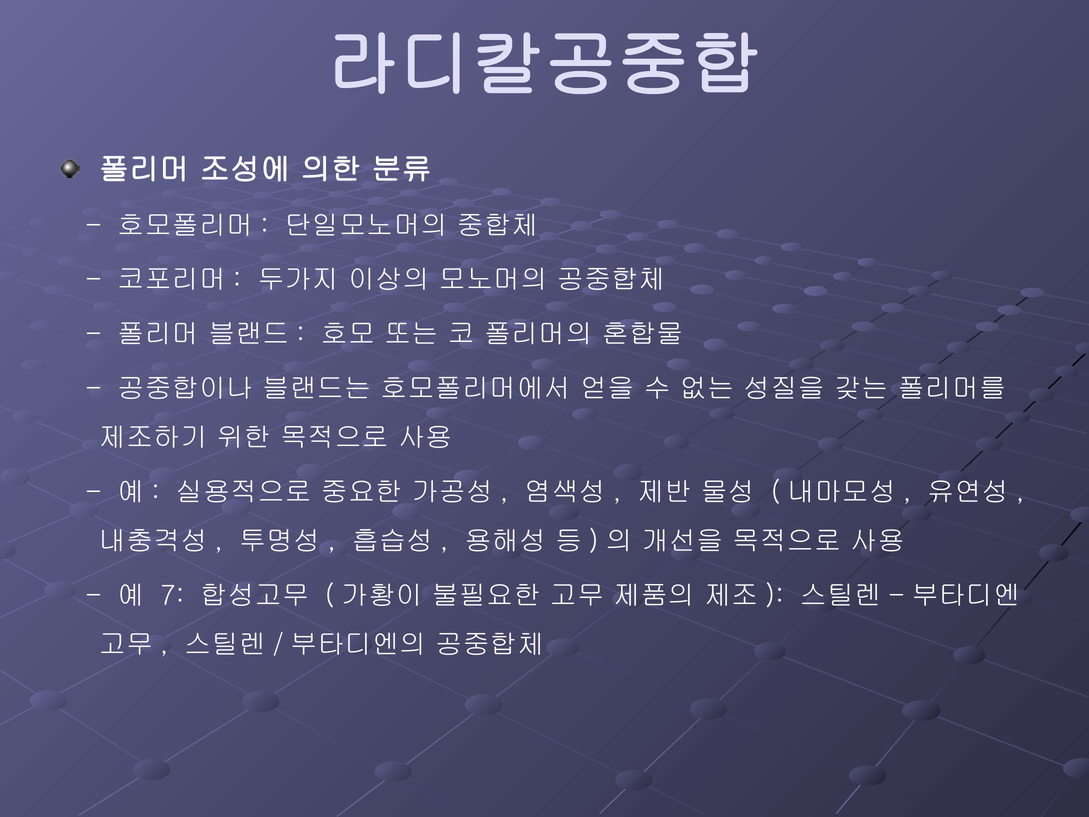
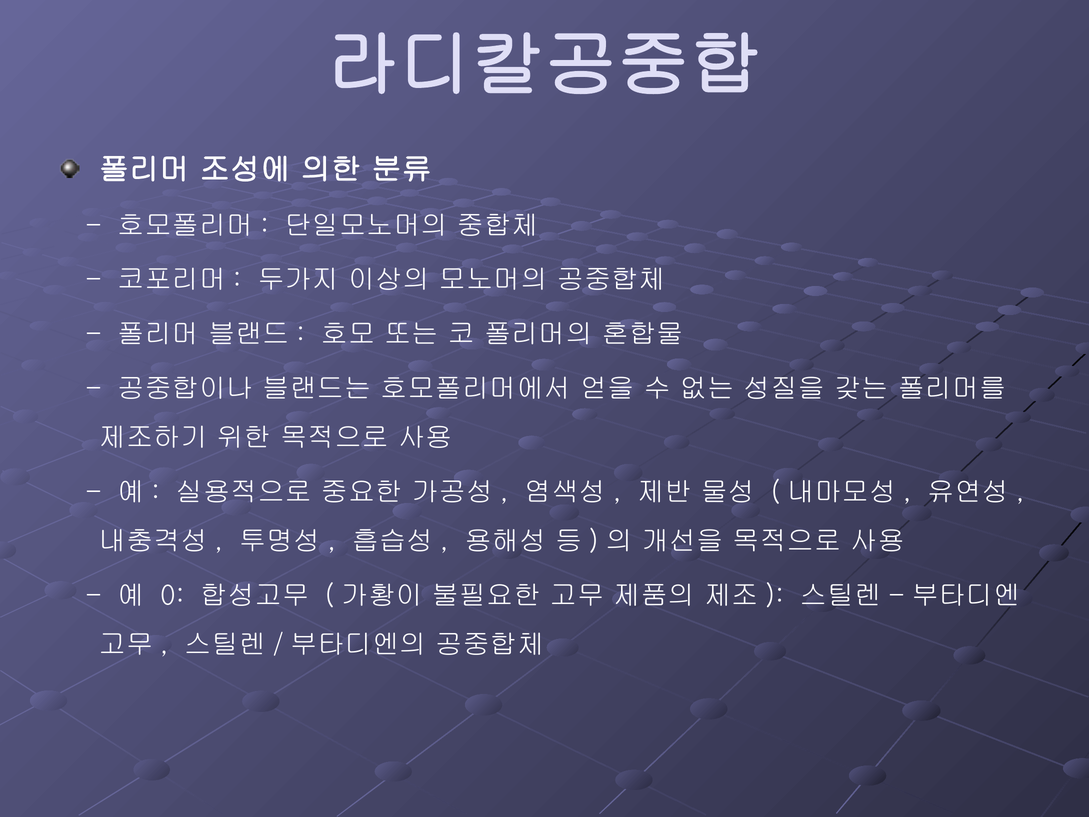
7: 7 -> 0 (172, 596)
